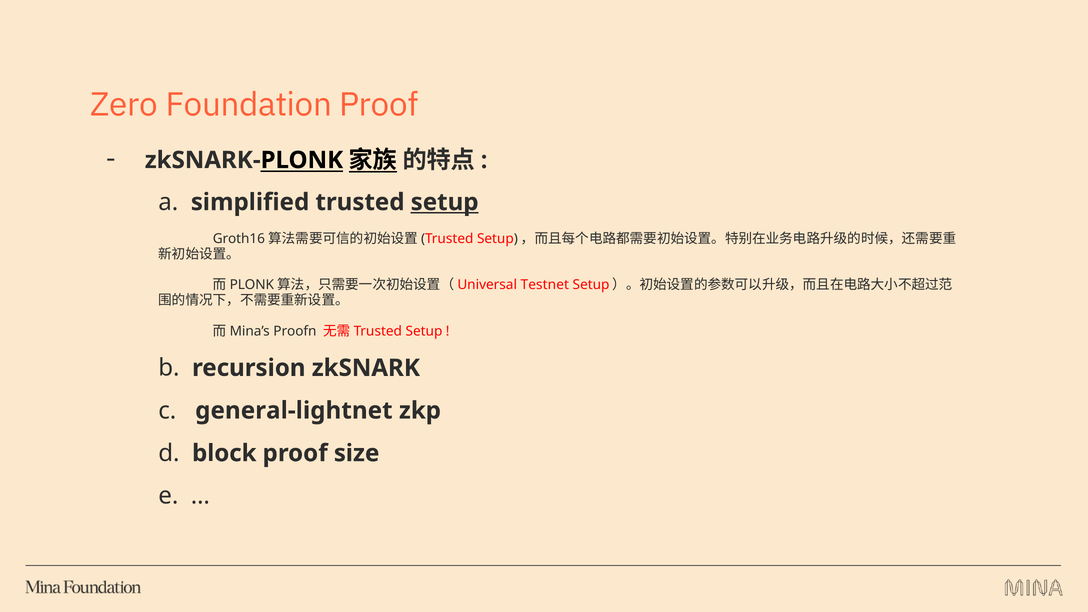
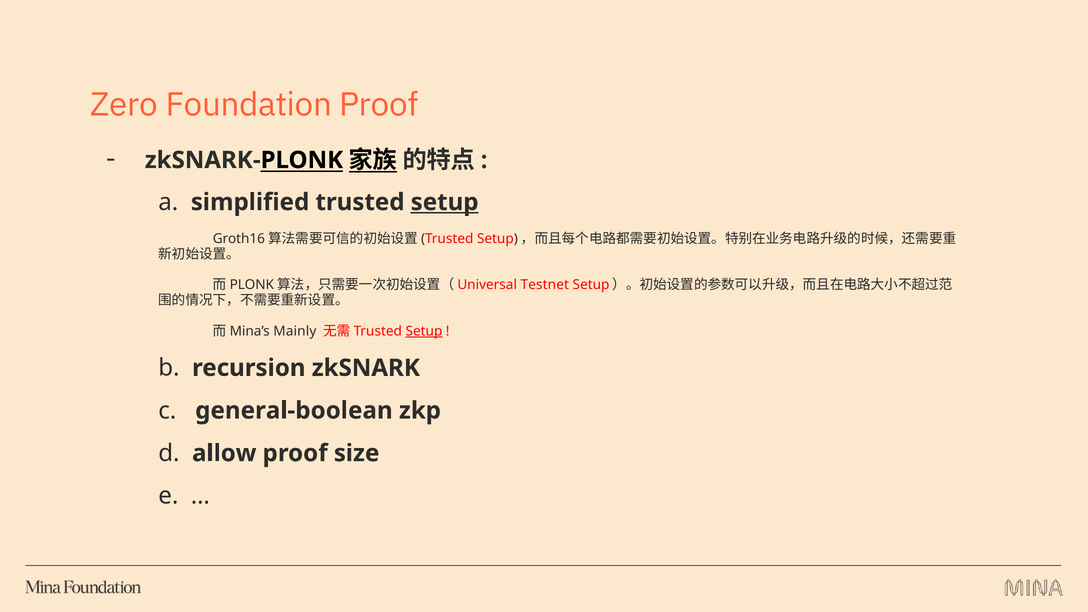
Proofn: Proofn -> Mainly (295, 331)
Setup underline: none -> present (424, 331)
general-lightnet: general-lightnet -> general-boolean (294, 411)
block: block -> allow (224, 453)
